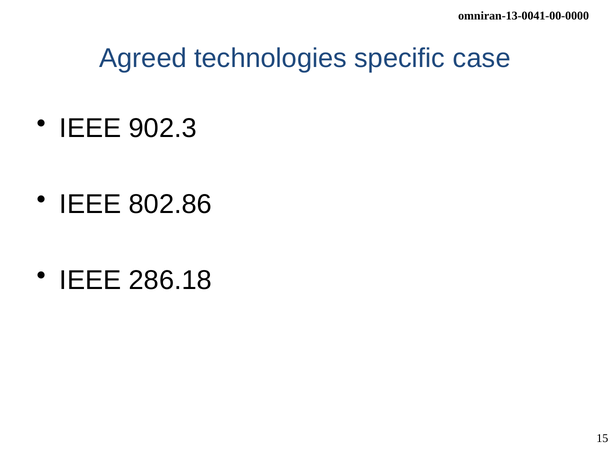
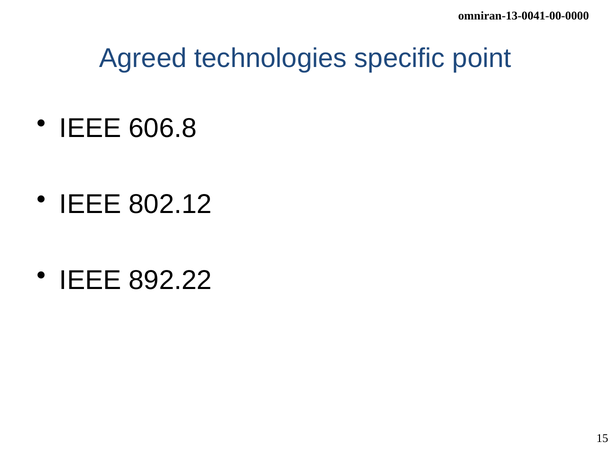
case: case -> point (482, 58)
902.3: 902.3 -> 606.8 (163, 128)
802.86: 802.86 -> 802.12 (170, 204)
286.18: 286.18 -> 892.22 (170, 280)
